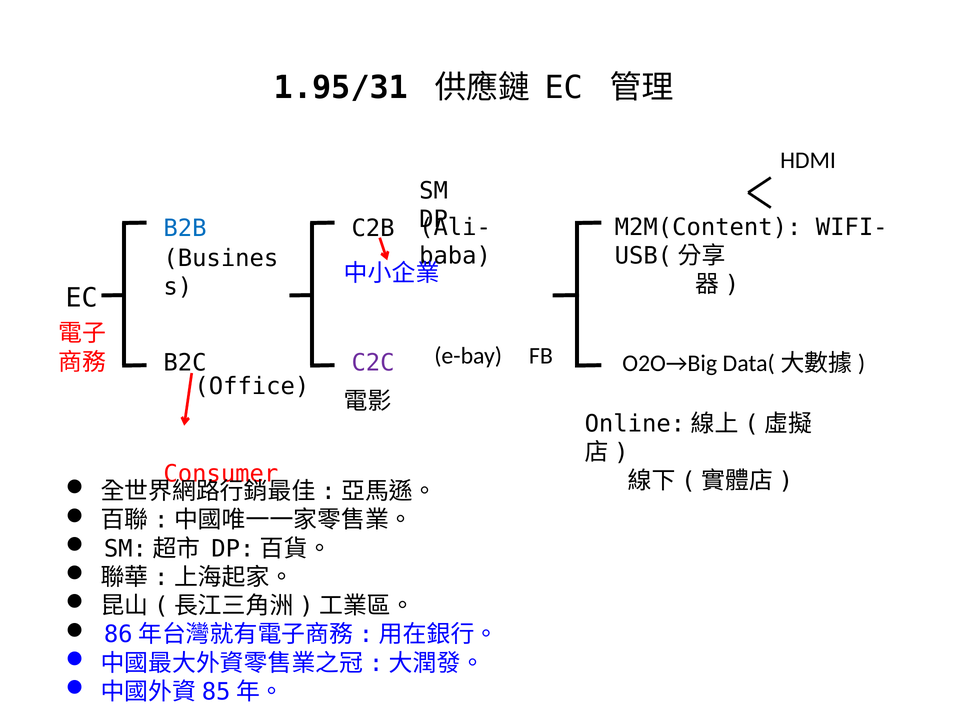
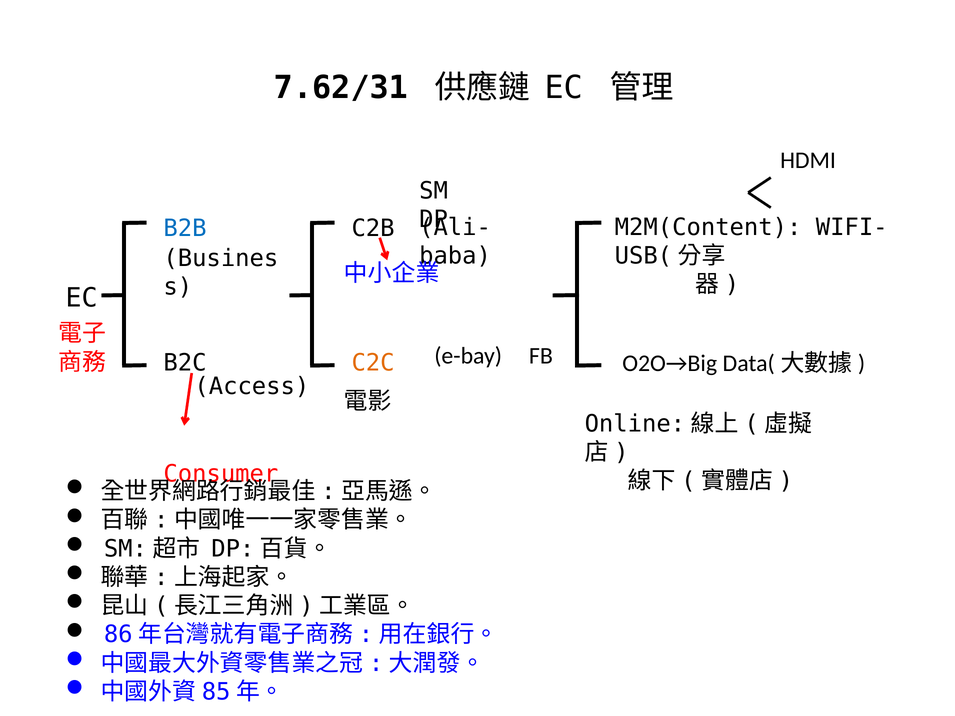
1.95/31: 1.95/31 -> 7.62/31 (341, 88)
C2C colour: purple -> orange (373, 363)
Office: Office -> Access (252, 386)
